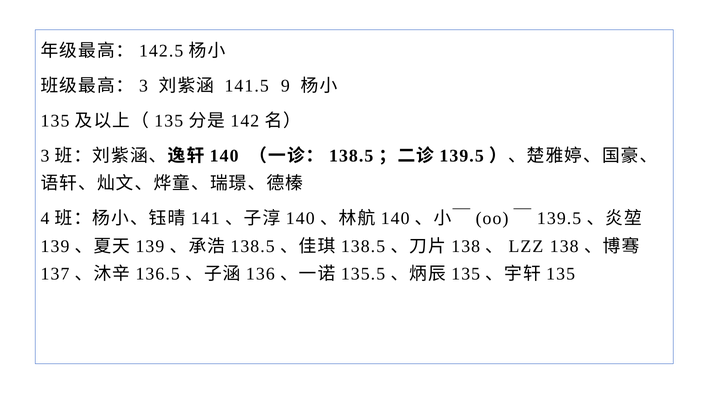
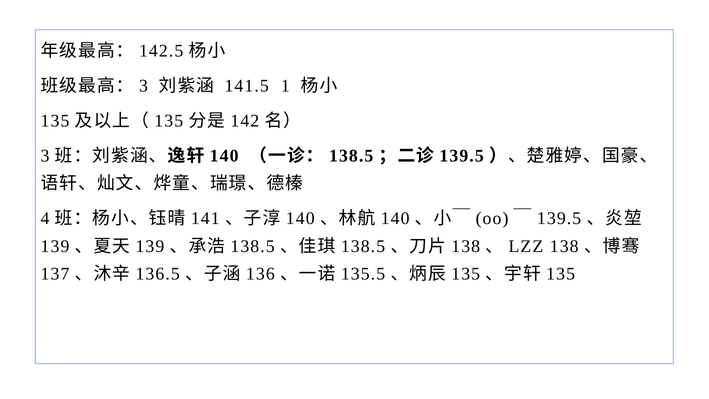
9: 9 -> 1 (285, 86)
